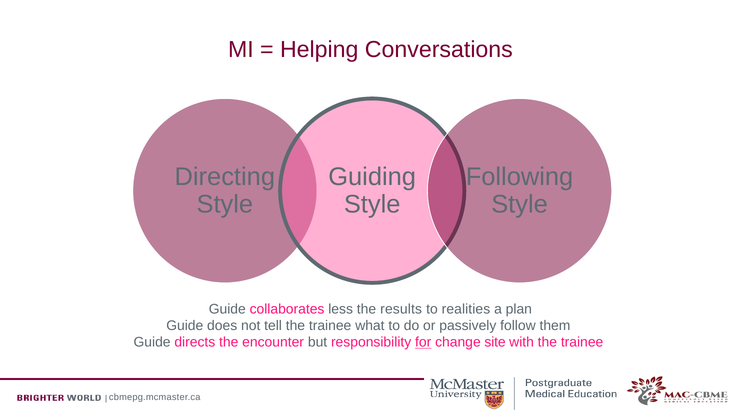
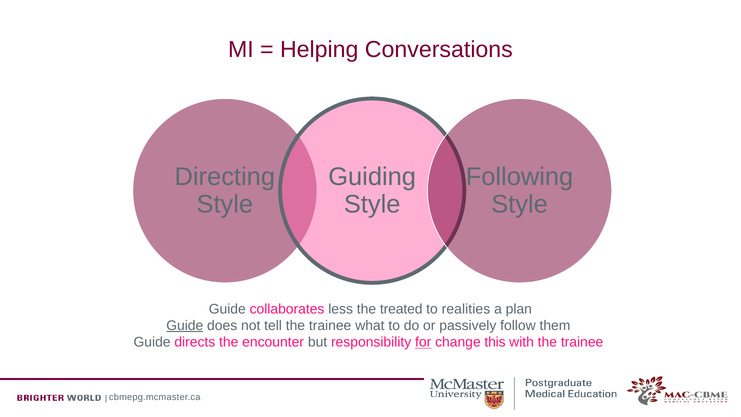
results: results -> treated (401, 309)
Guide underline: none -> present (185, 326)
site: site -> this (495, 342)
